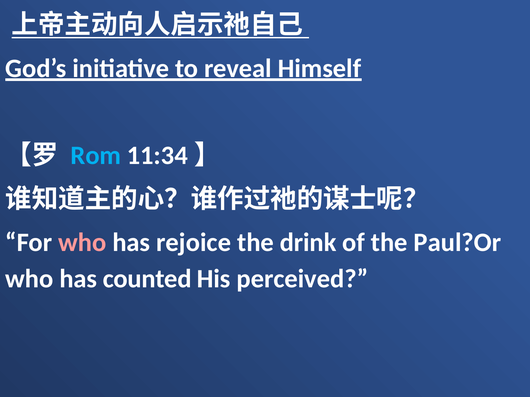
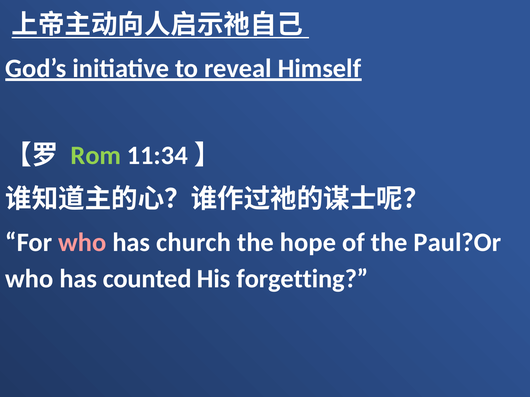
Rom colour: light blue -> light green (96, 156)
rejoice: rejoice -> church (194, 243)
drink: drink -> hope (308, 243)
perceived: perceived -> forgetting (302, 279)
